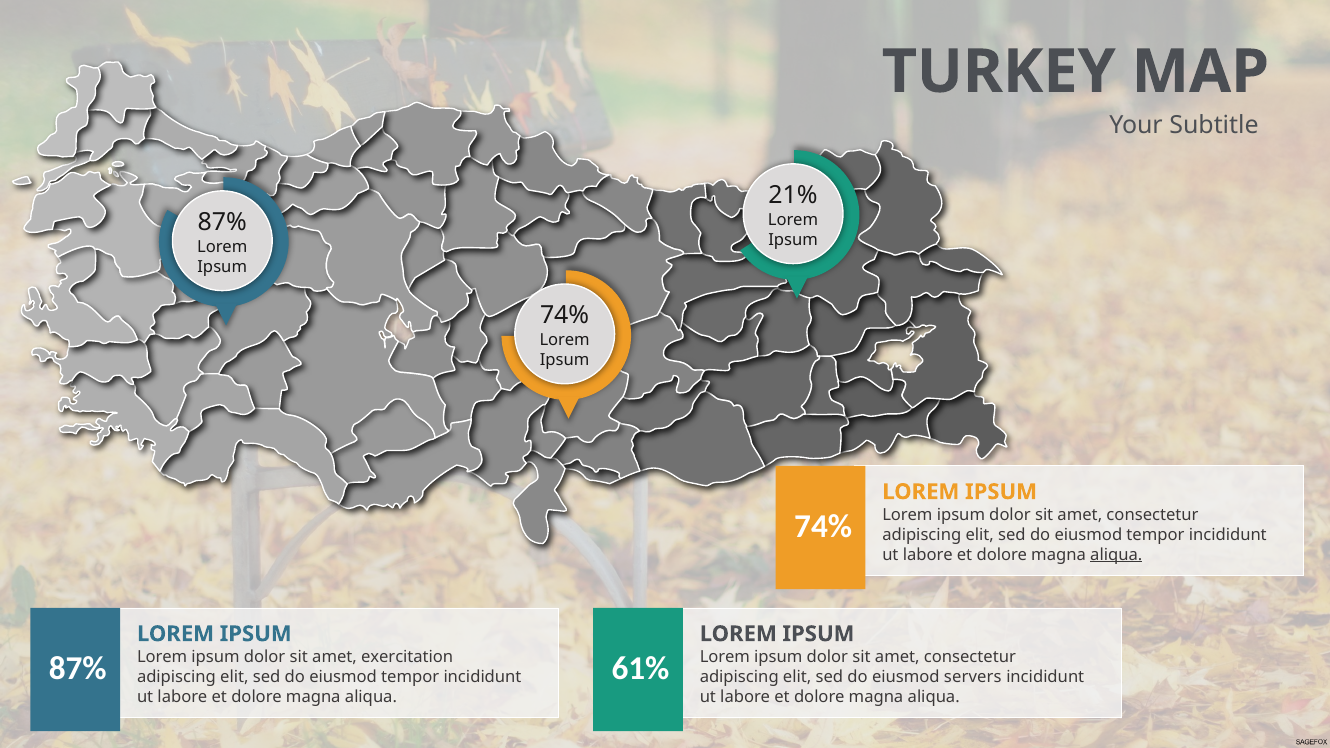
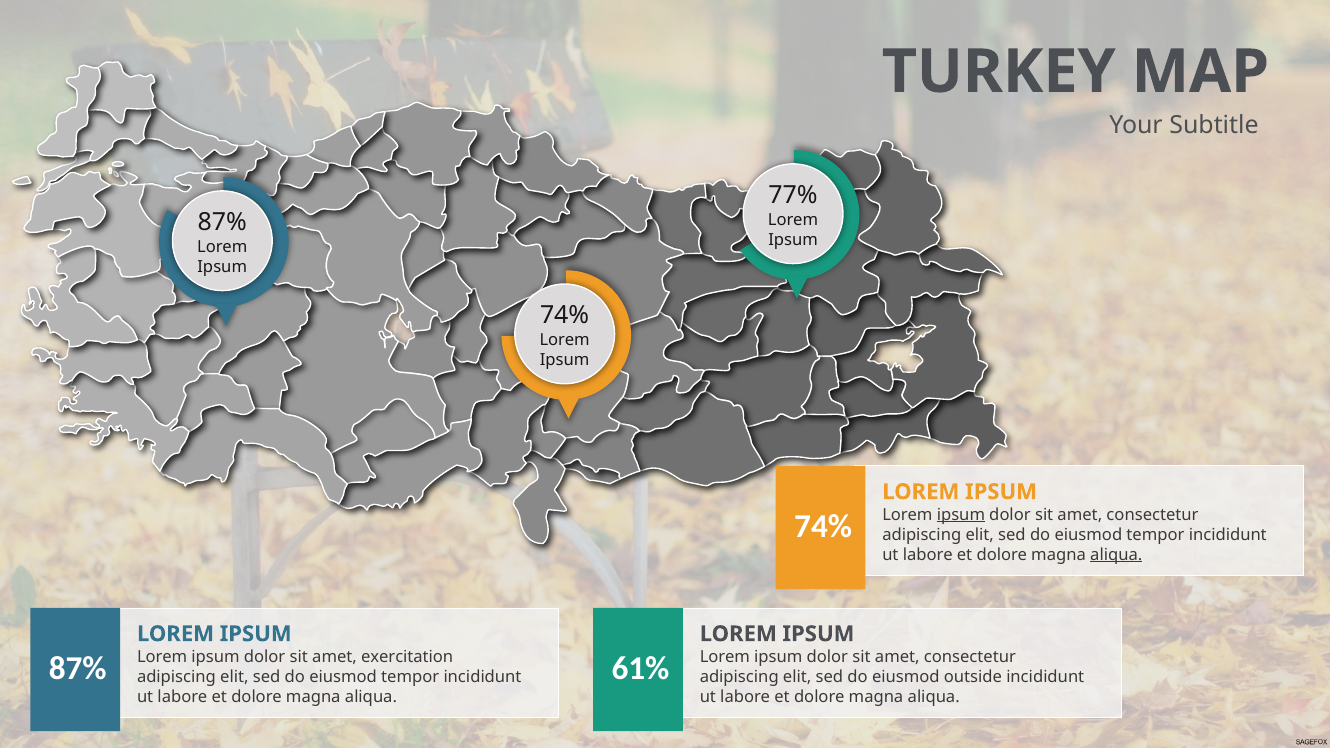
21%: 21% -> 77% (793, 196)
ipsum underline: none -> present (961, 515)
servers: servers -> outside (973, 677)
